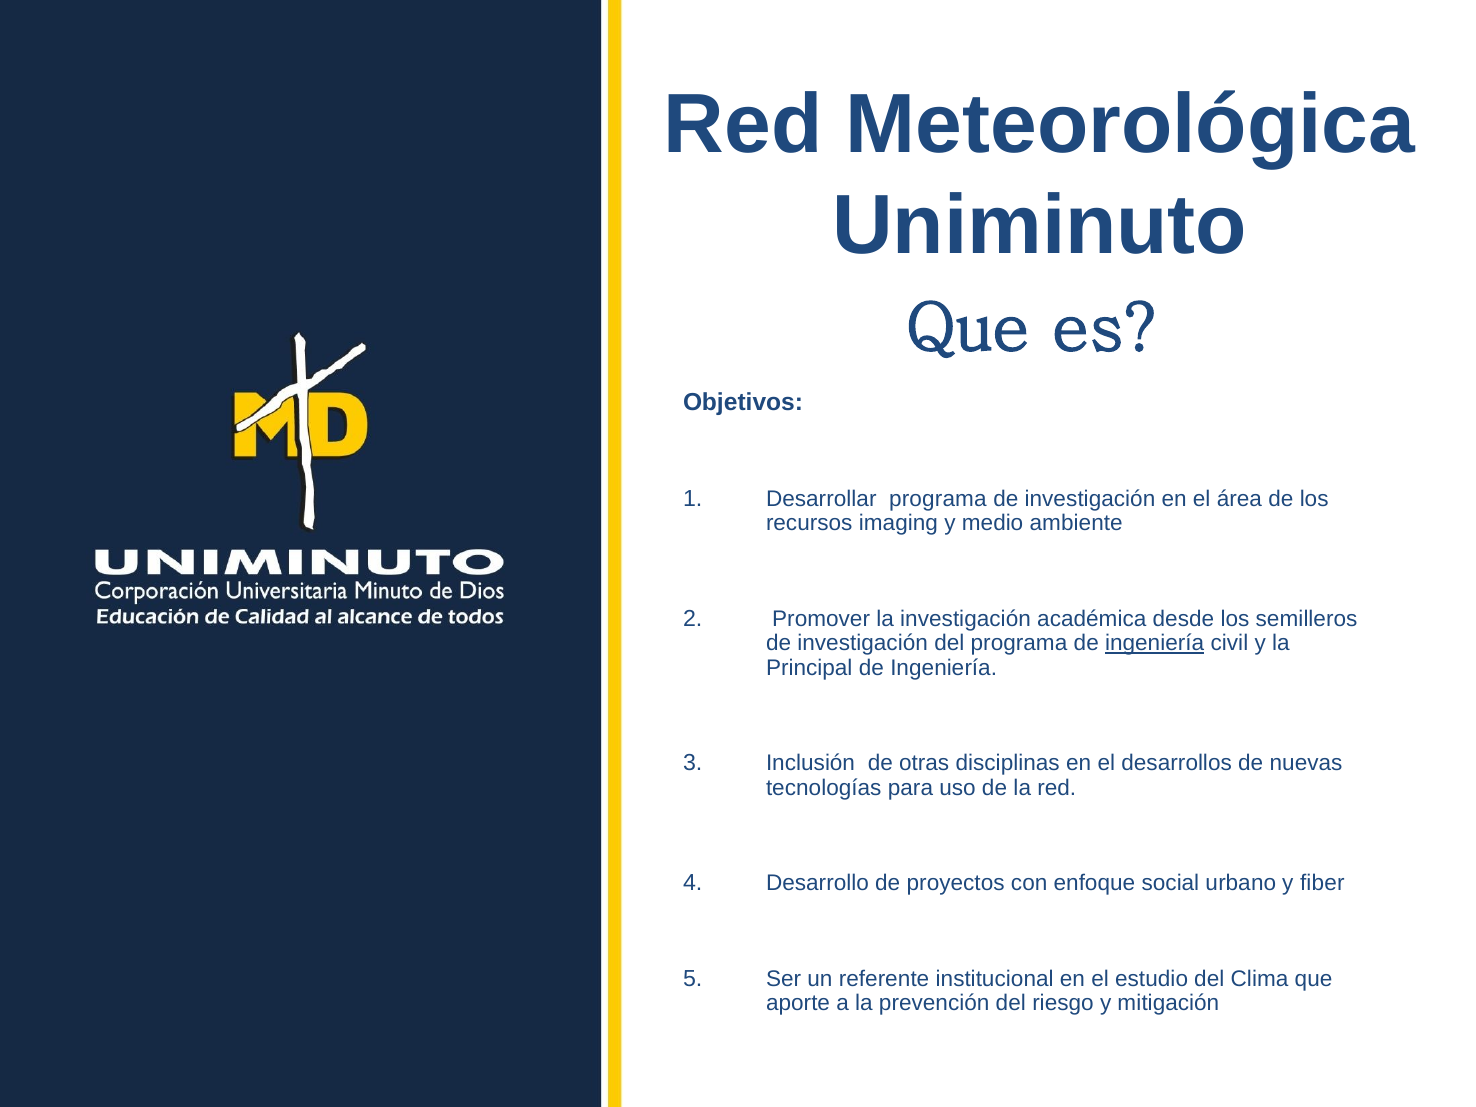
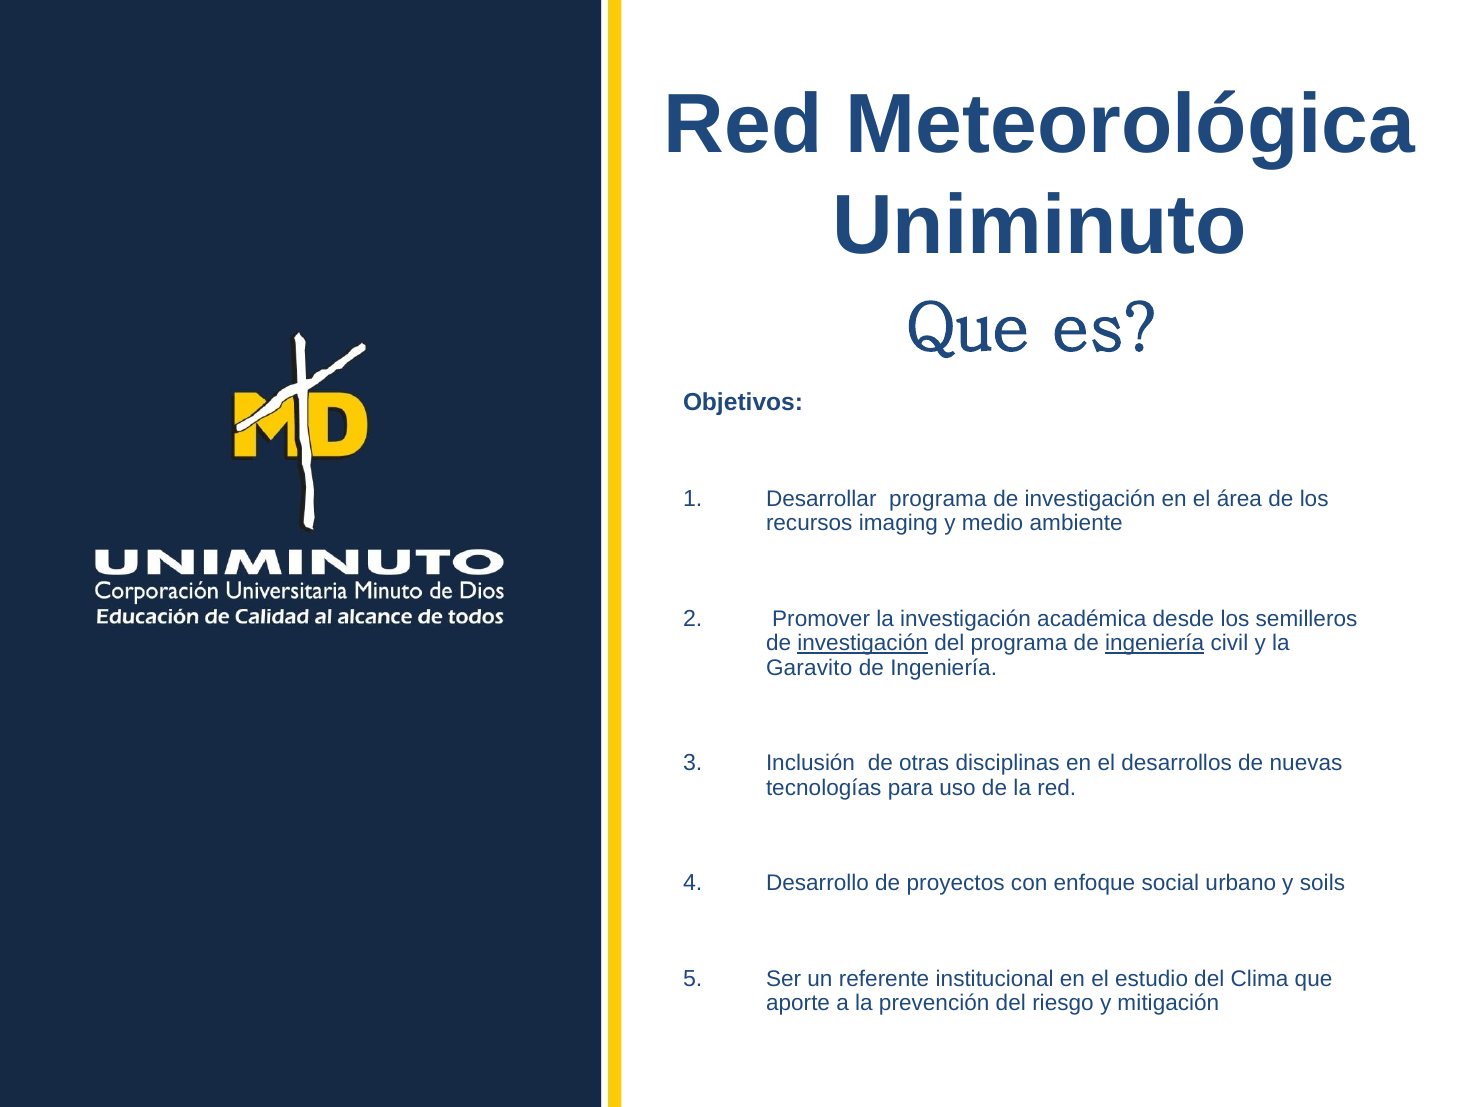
investigación underline: none -> present (863, 643)
Principal: Principal -> Garavito (809, 668)
fiber: fiber -> soils (1322, 883)
